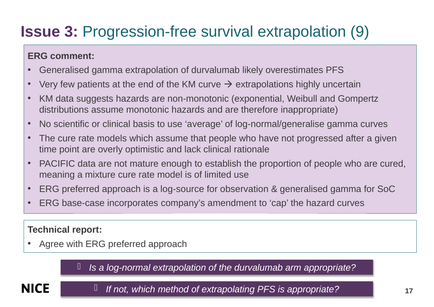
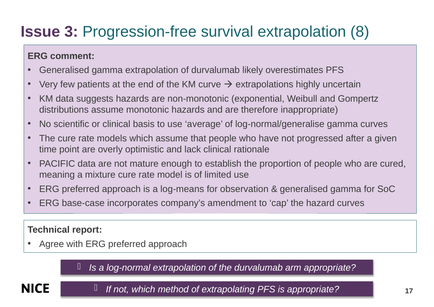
9: 9 -> 8 (360, 32)
log-source: log-source -> log-means (182, 189)
